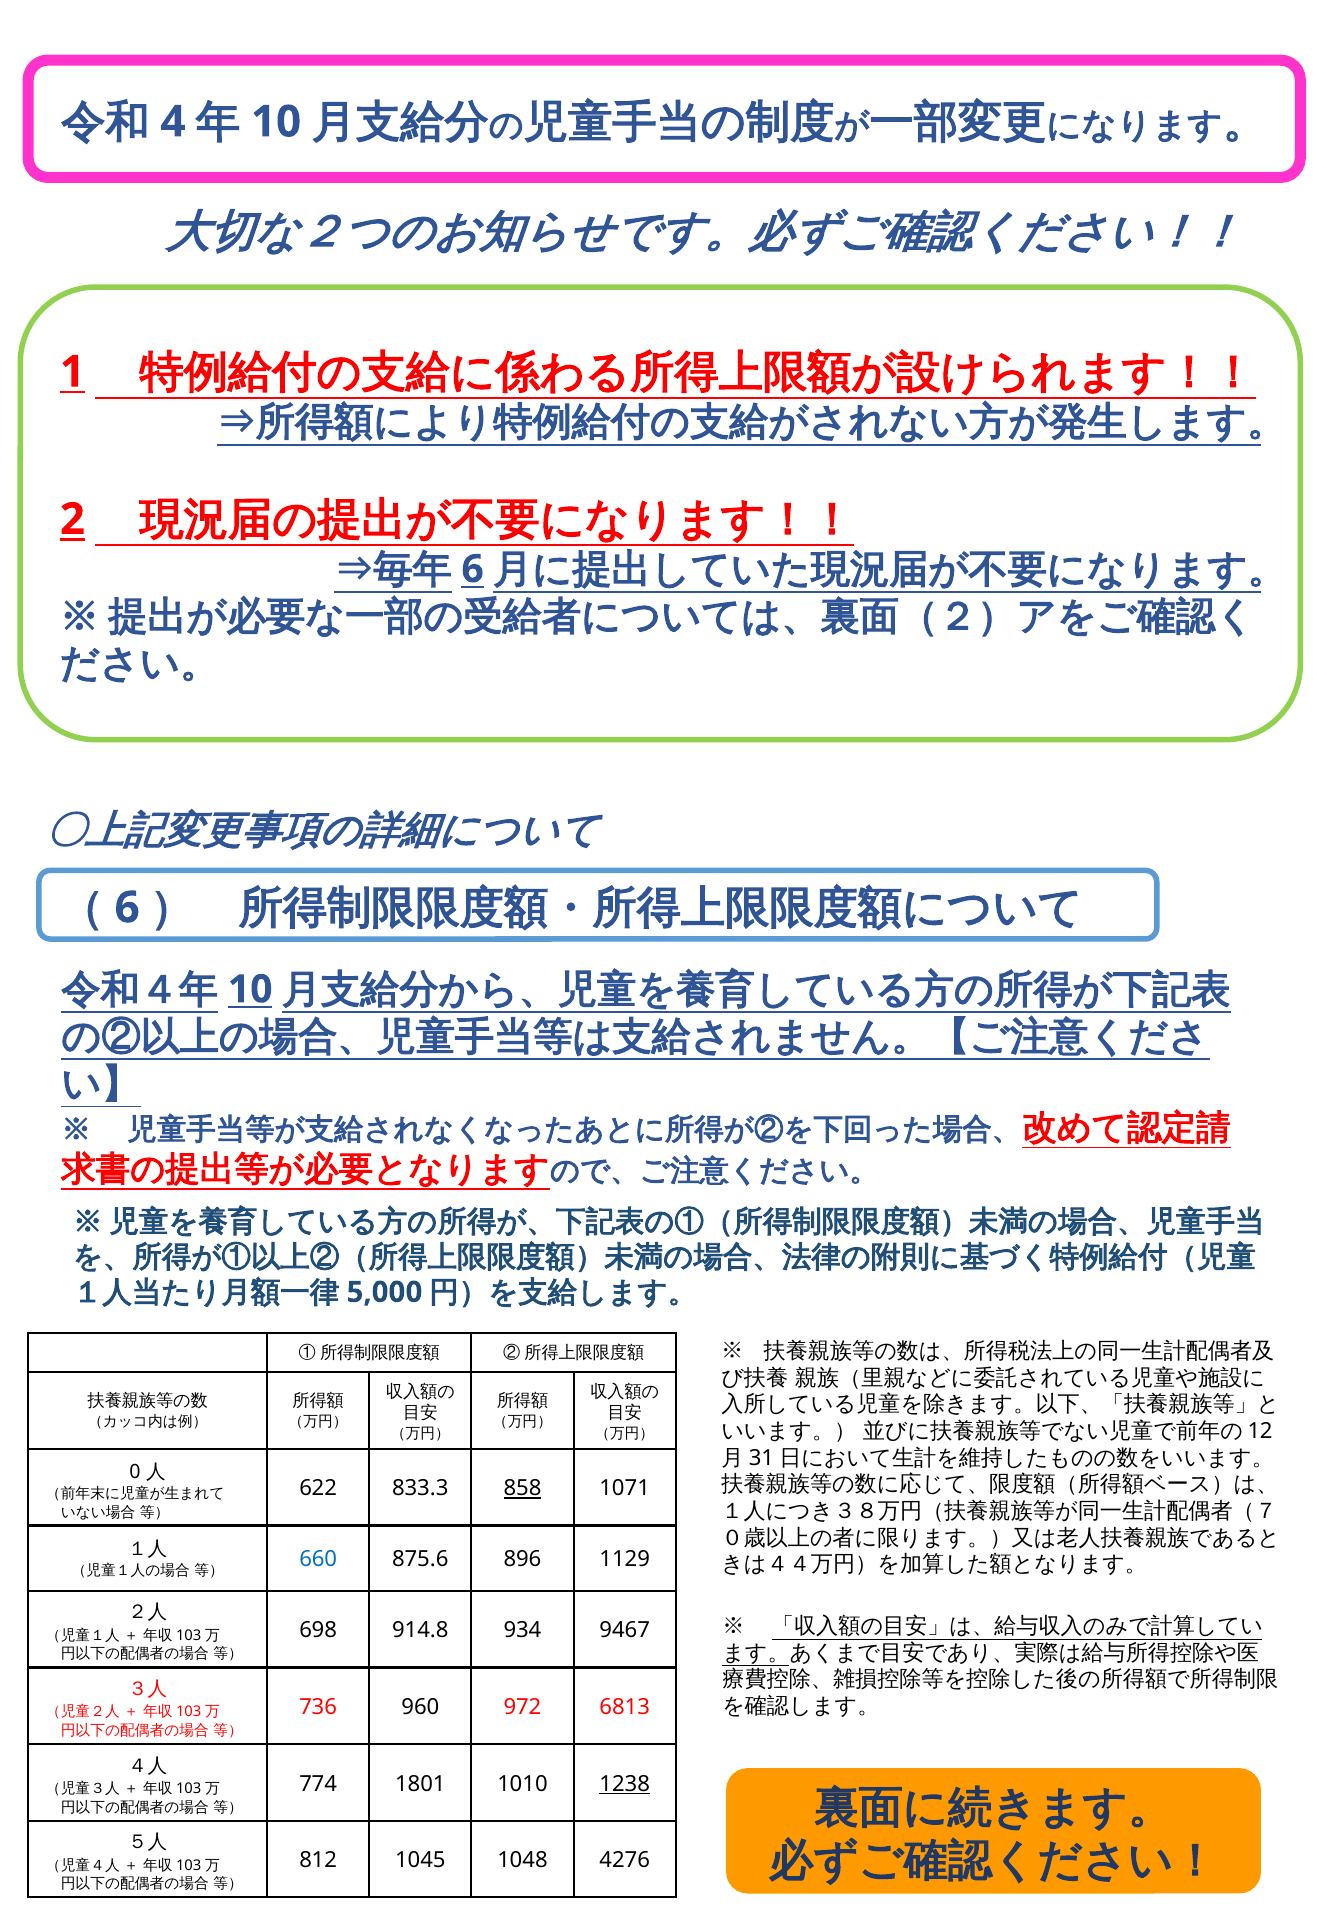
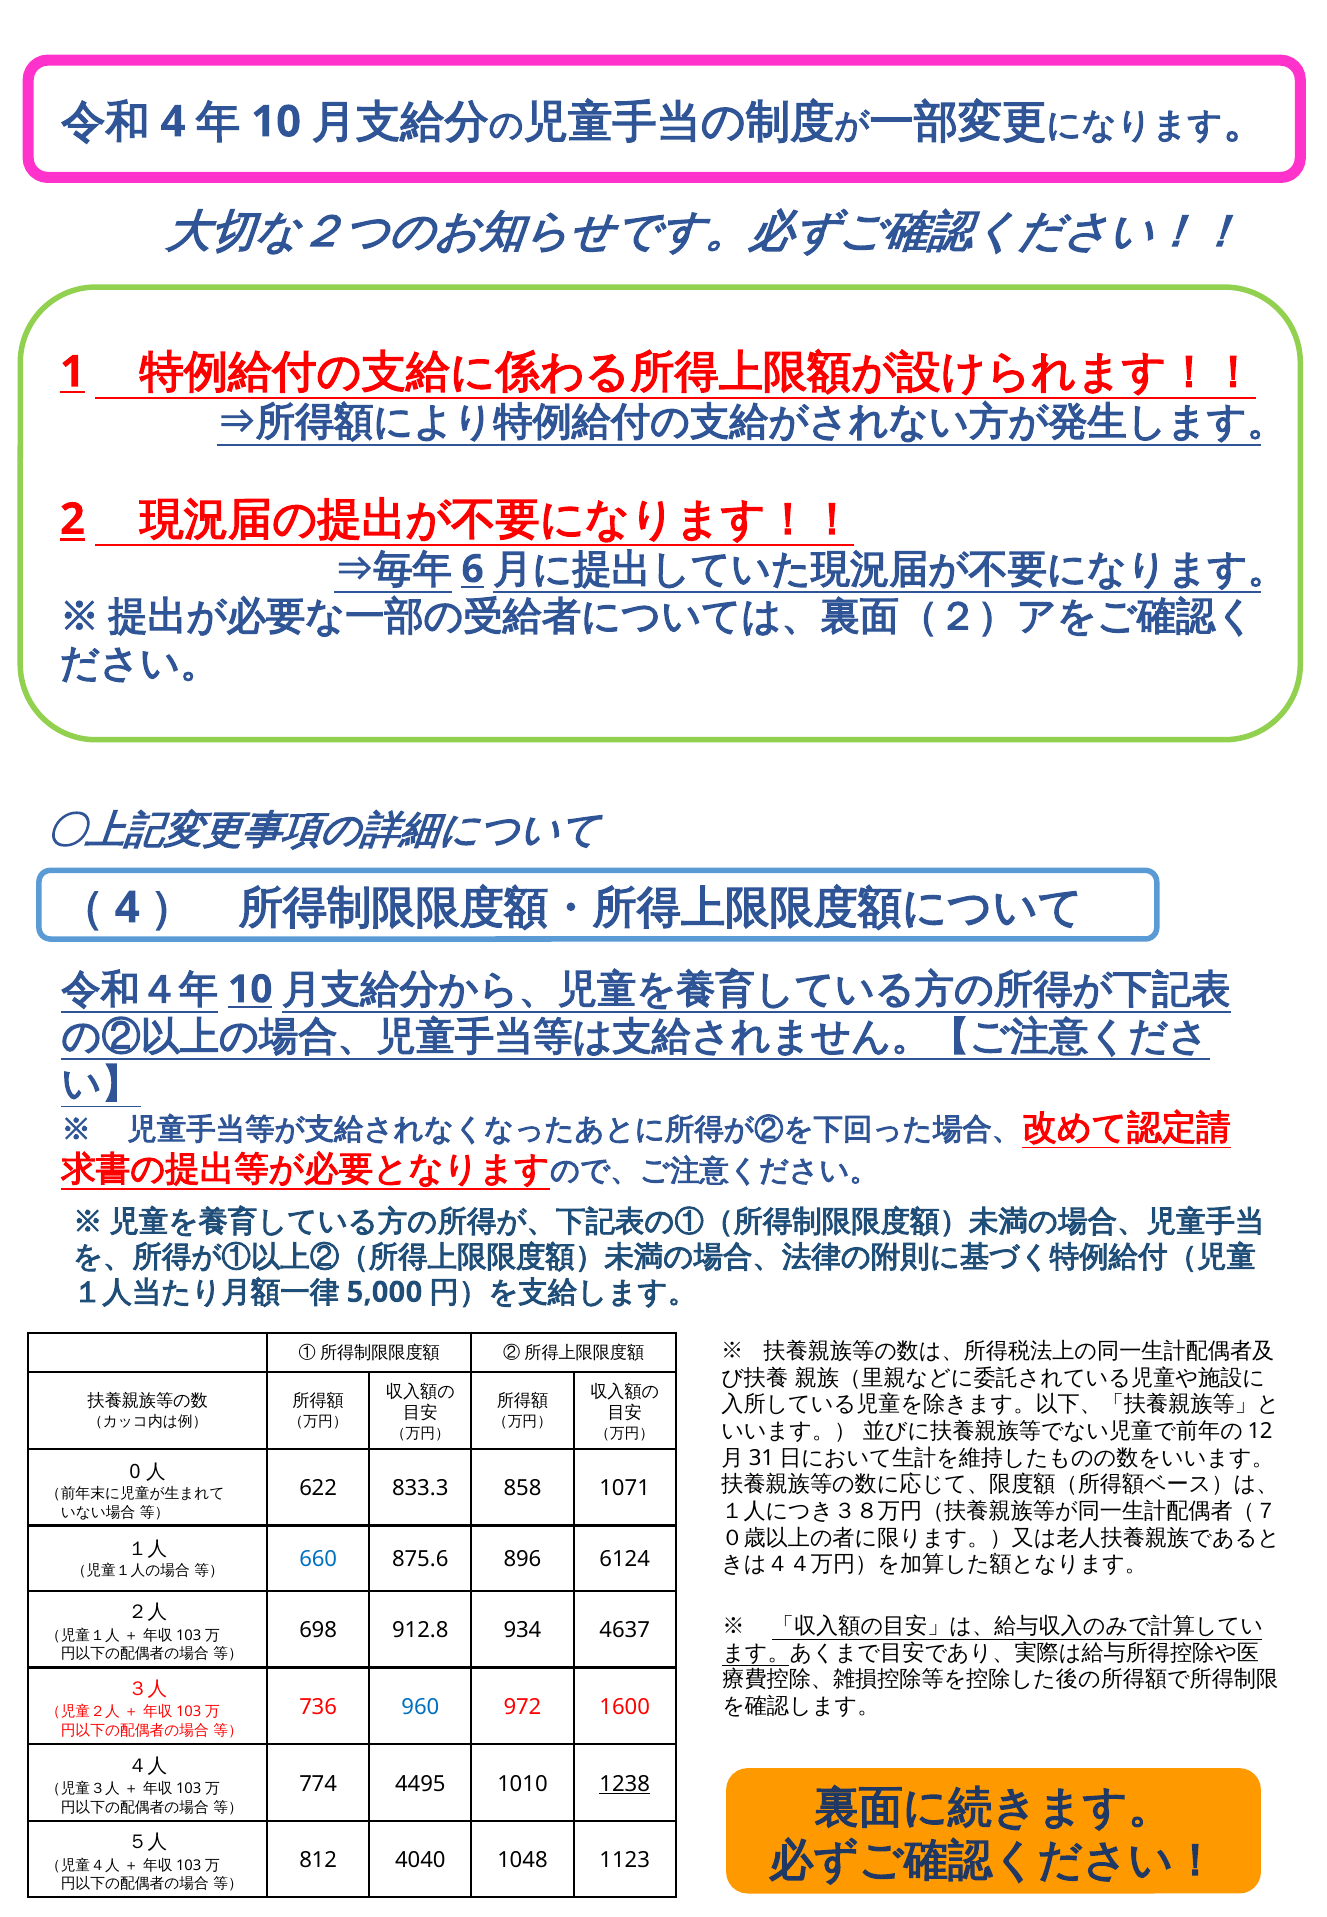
6: 6 -> 4 (127, 908)
858 underline: present -> none (523, 1488)
1129: 1129 -> 6124 (625, 1559)
914.8: 914.8 -> 912.8 (420, 1630)
9467: 9467 -> 4637 (625, 1630)
960 colour: black -> blue (420, 1707)
6813: 6813 -> 1600 (625, 1707)
1801: 1801 -> 4495 (420, 1784)
1045: 1045 -> 4040 (420, 1860)
4276: 4276 -> 1123 (625, 1860)
